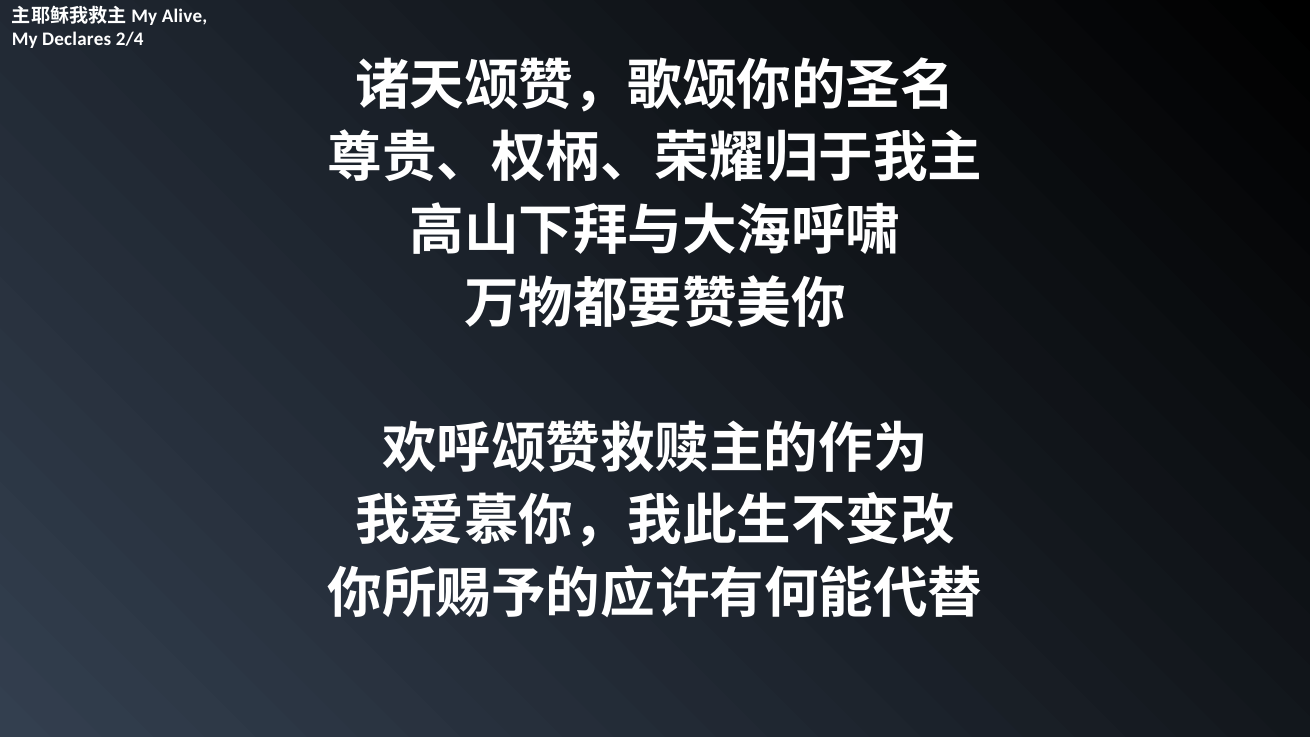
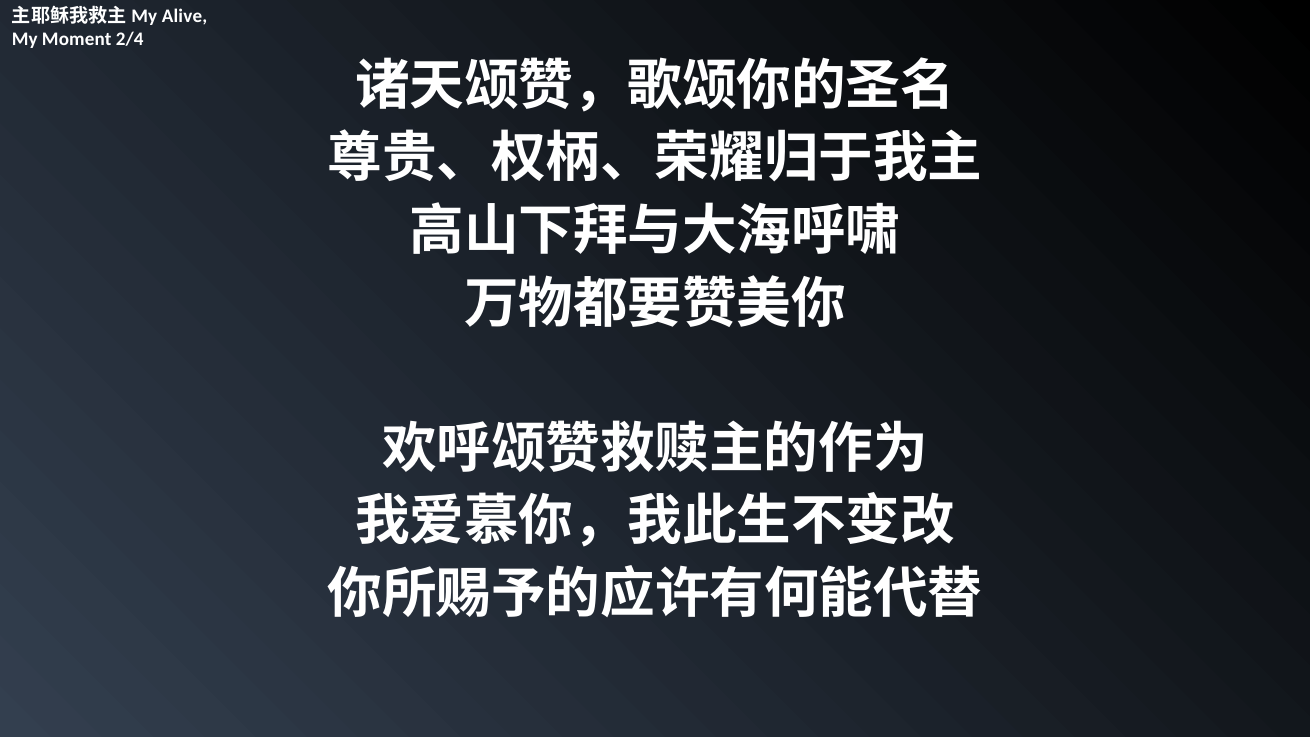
Declares: Declares -> Moment (77, 39)
